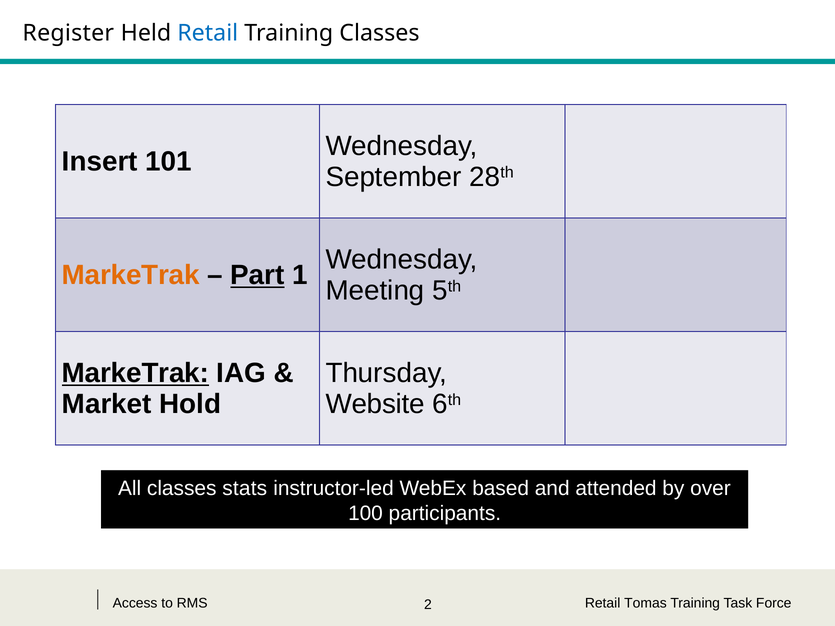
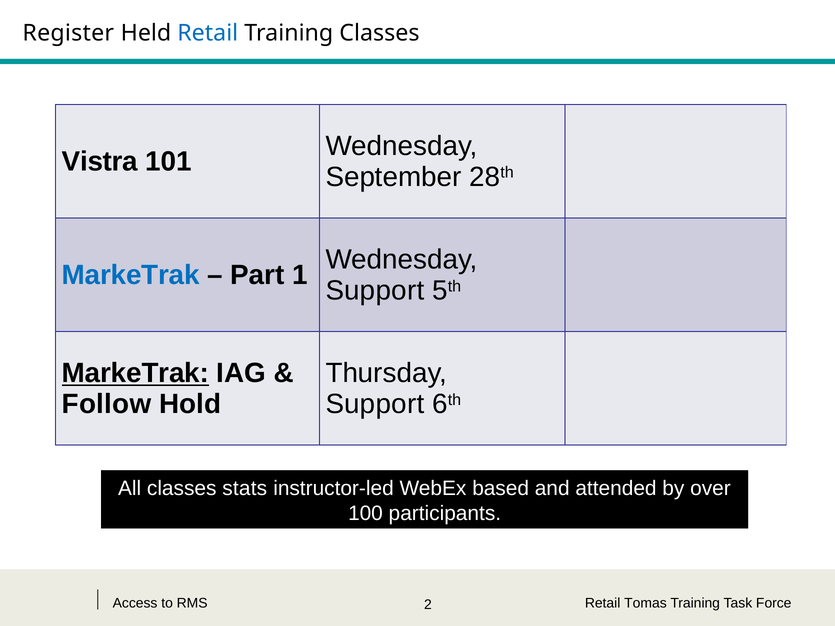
Insert: Insert -> Vistra (100, 162)
MarkeTrak colour: orange -> blue (131, 275)
Part underline: present -> none (257, 275)
Meeting: Meeting -> Support (375, 291)
Market: Market -> Follow (107, 404)
Website: Website -> Support (375, 404)
